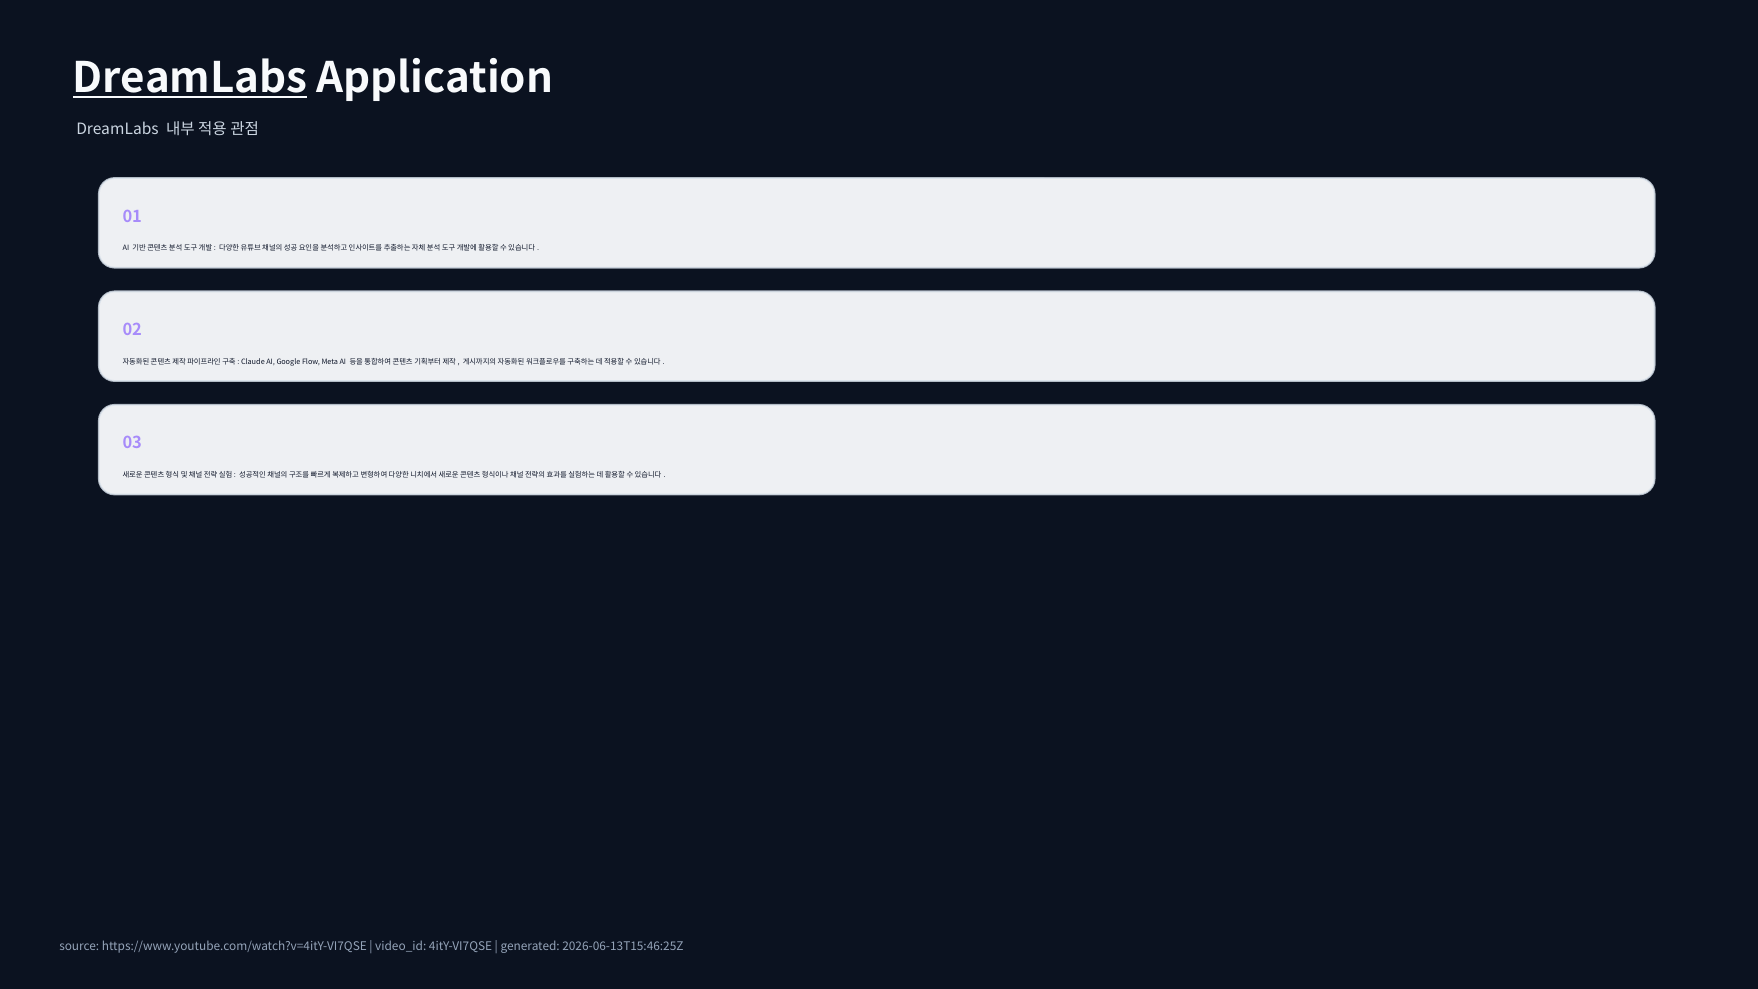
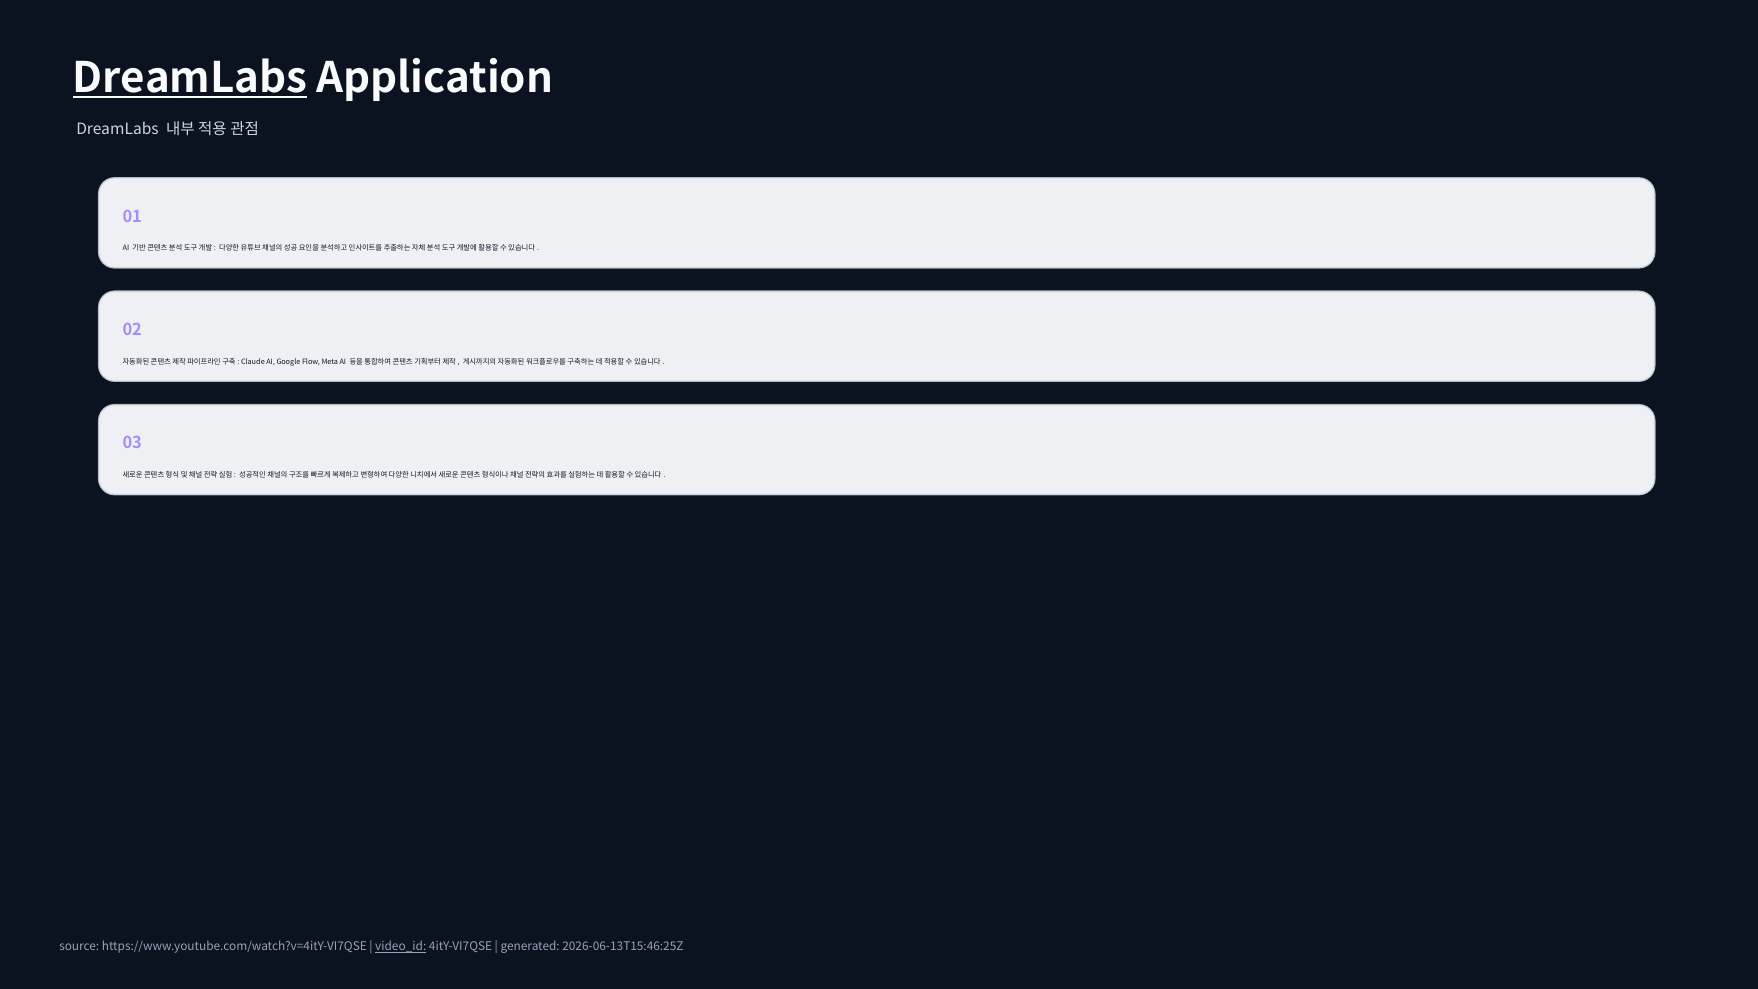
video_id underline: none -> present (401, 947)
